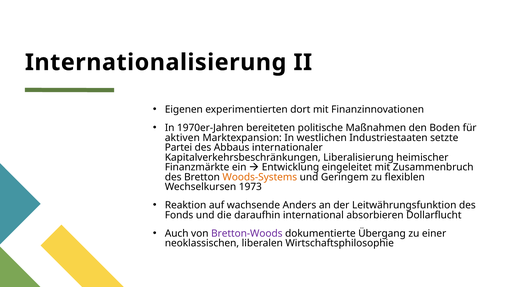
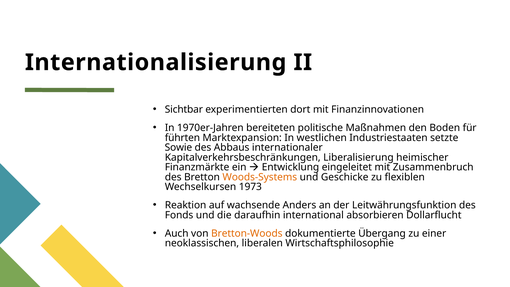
Eigenen: Eigenen -> Sichtbar (184, 110)
aktiven: aktiven -> führten (182, 138)
Partei: Partei -> Sowie (178, 148)
Geringem: Geringem -> Geschicke (345, 177)
Bretton-Woods colour: purple -> orange (247, 233)
